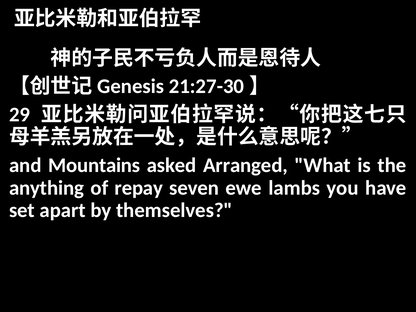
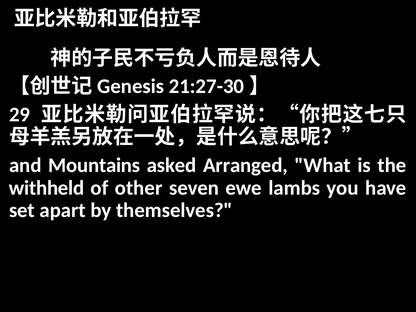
anything: anything -> withheld (47, 188)
repay: repay -> other (139, 188)
